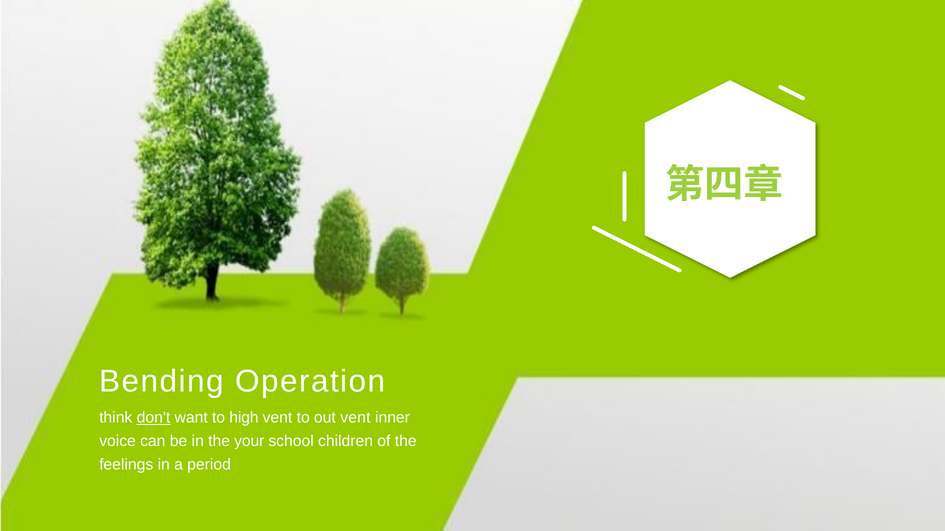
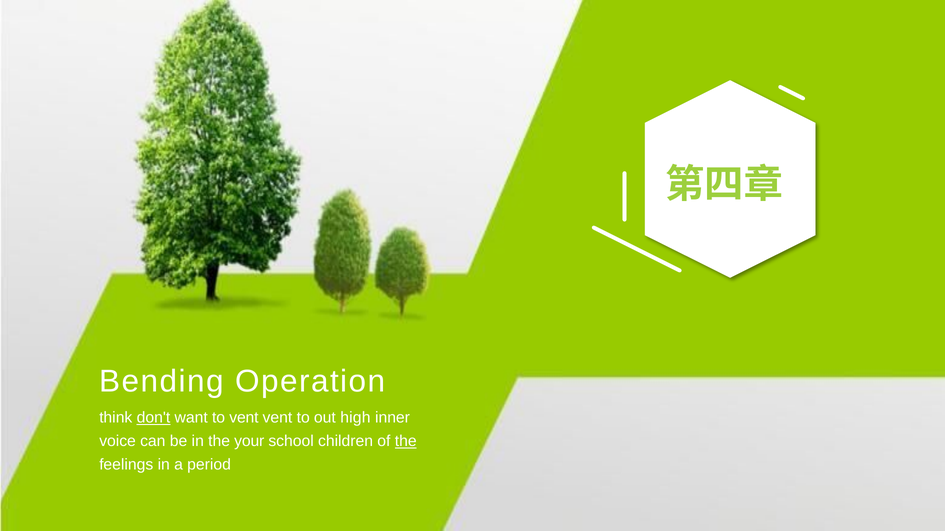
to high: high -> vent (244, 418)
out vent: vent -> high (355, 418)
the underline: none -> present (406, 442)
